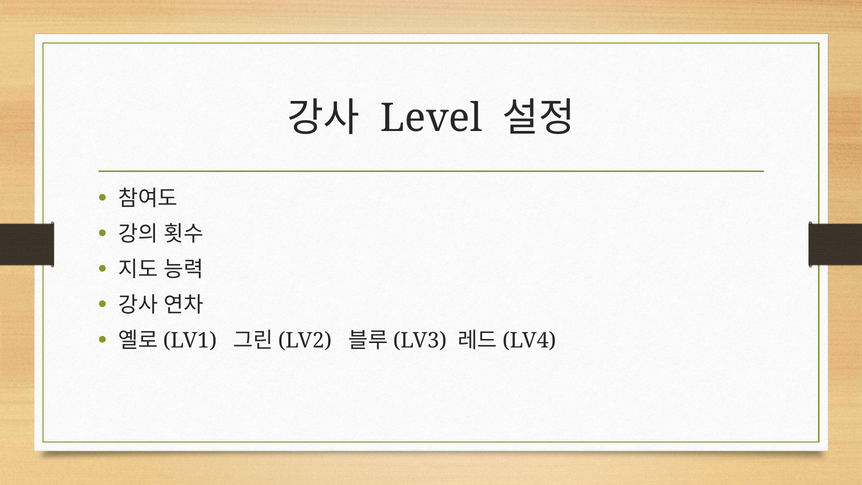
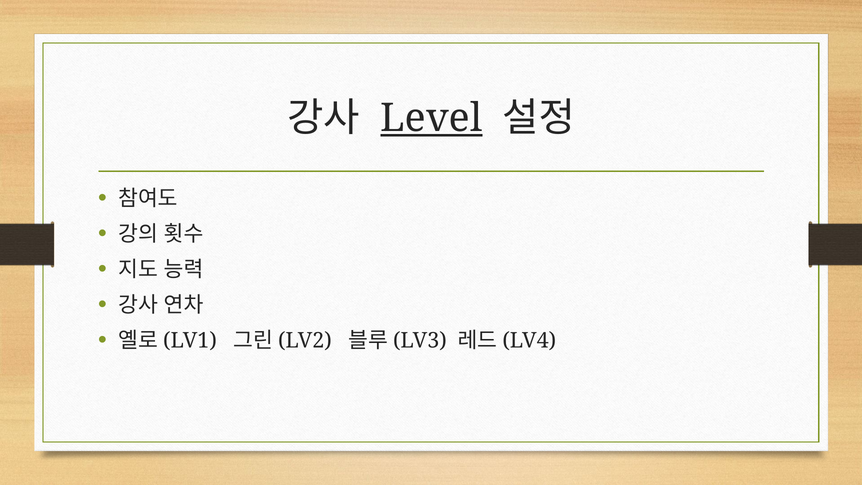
Level underline: none -> present (431, 118)
